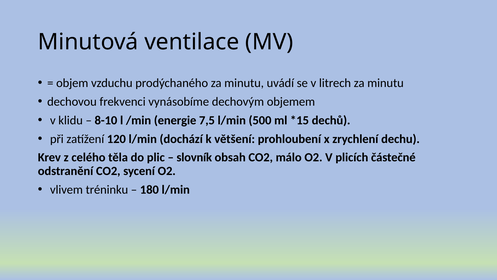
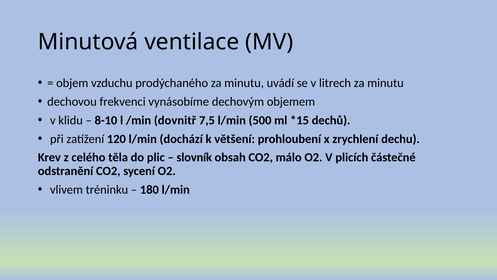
energie: energie -> dovnitř (175, 120)
